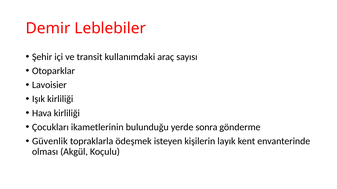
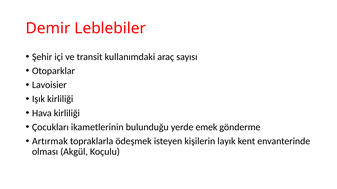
sonra: sonra -> emek (206, 128)
Güvenlik: Güvenlik -> Artırmak (50, 142)
